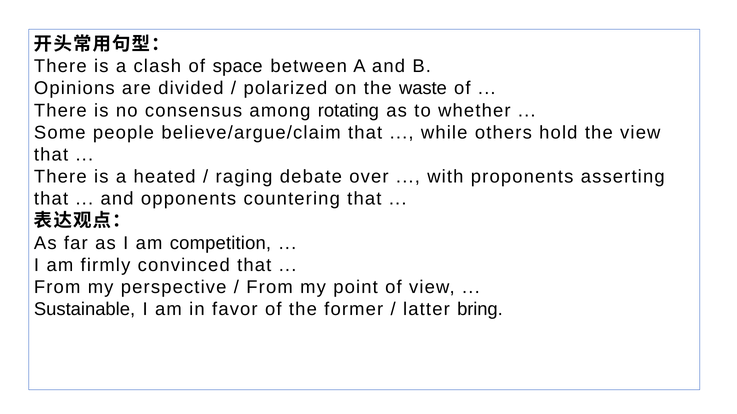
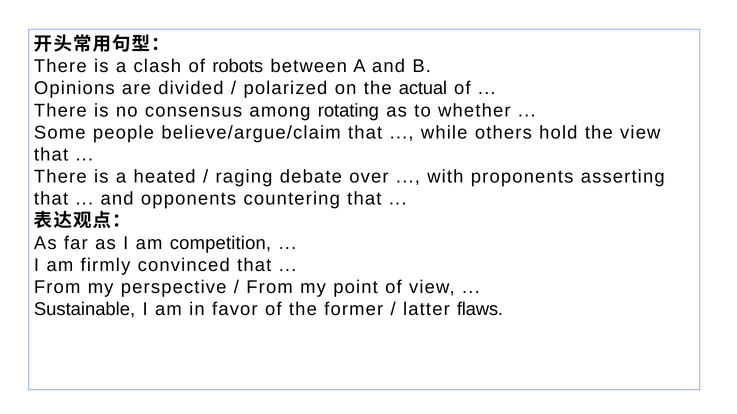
space: space -> robots (238, 66)
waste: waste -> actual (423, 89)
bring: bring -> flaws (480, 310)
